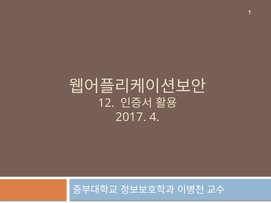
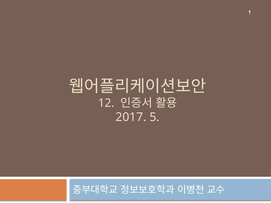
4: 4 -> 5 (154, 117)
